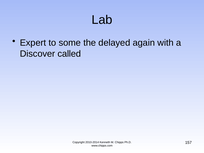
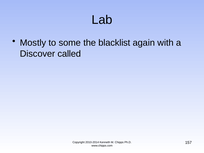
Expert: Expert -> Mostly (33, 43)
delayed: delayed -> blacklist (114, 43)
